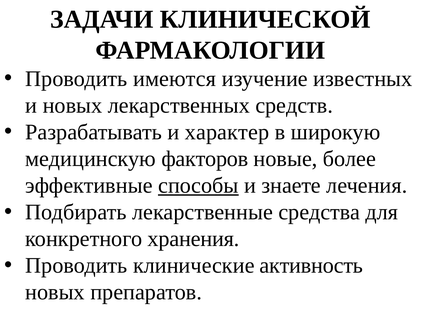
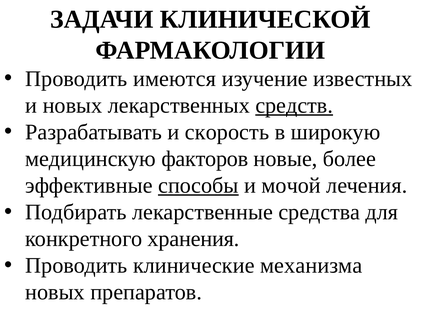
средств underline: none -> present (294, 105)
характер: характер -> скорость (227, 132)
знаете: знаете -> мочой (291, 185)
активность: активность -> механизма (311, 265)
